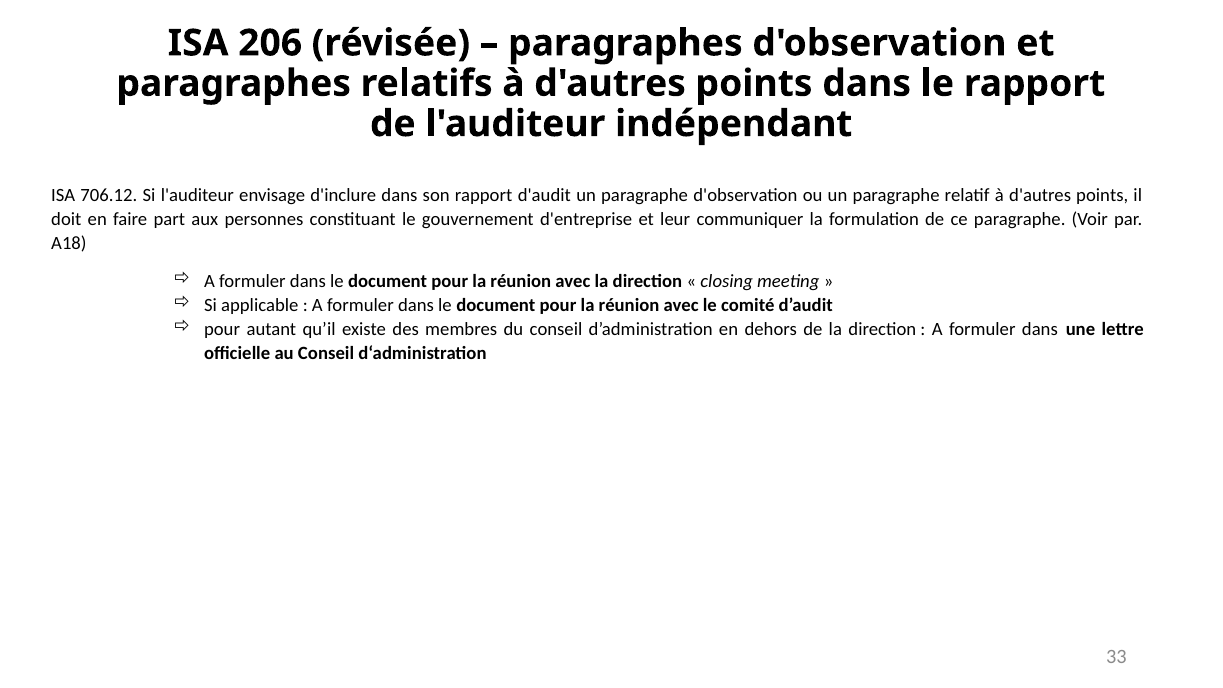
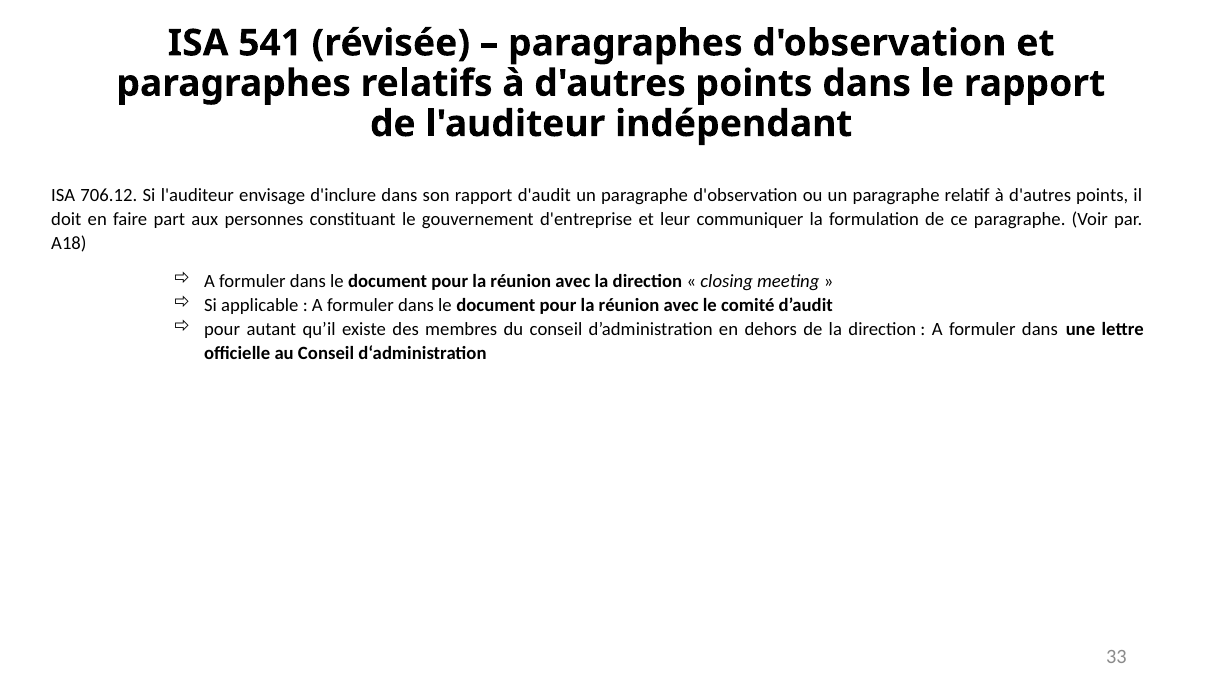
206: 206 -> 541 (270, 43)
